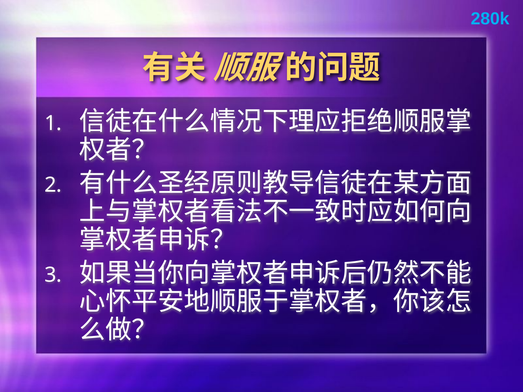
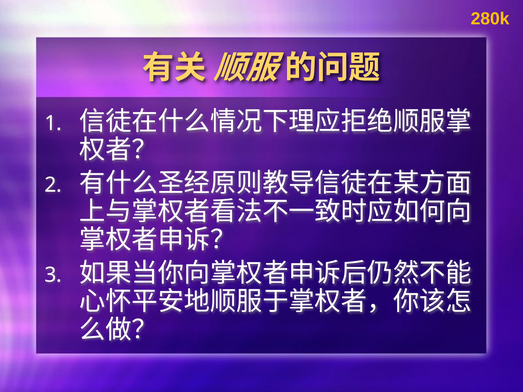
280k colour: light blue -> yellow (490, 19)
